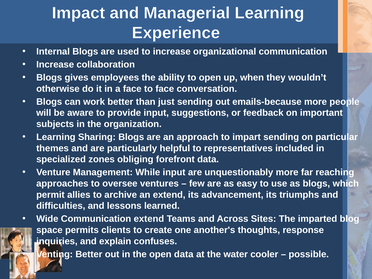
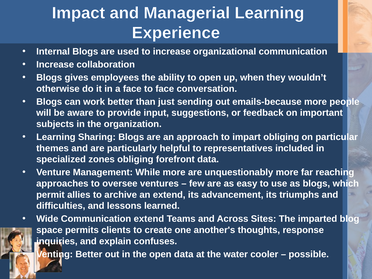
impart sending: sending -> obliging (281, 137)
While input: input -> more (174, 172)
